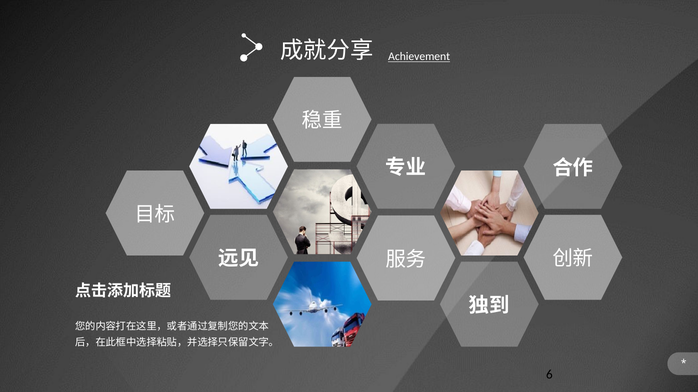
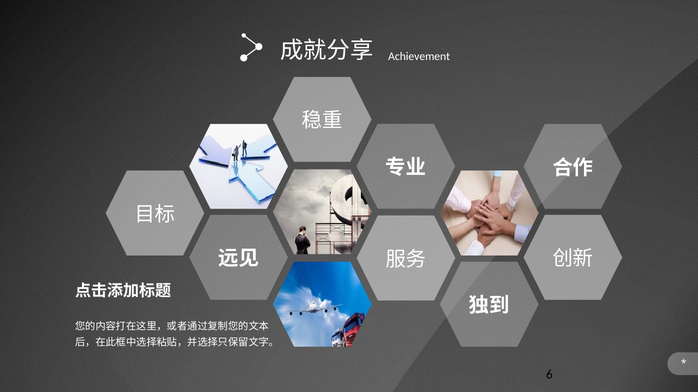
Achievement underline: present -> none (419, 57)
